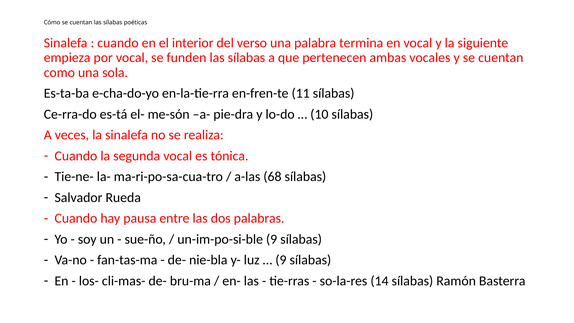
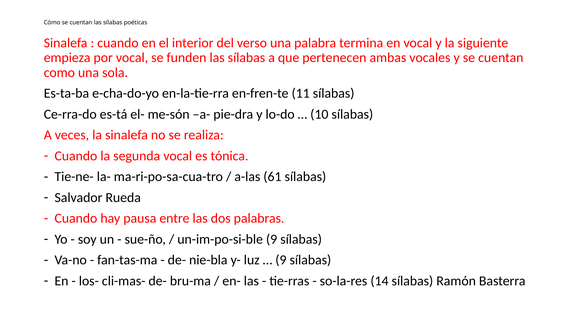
68: 68 -> 61 (272, 177)
